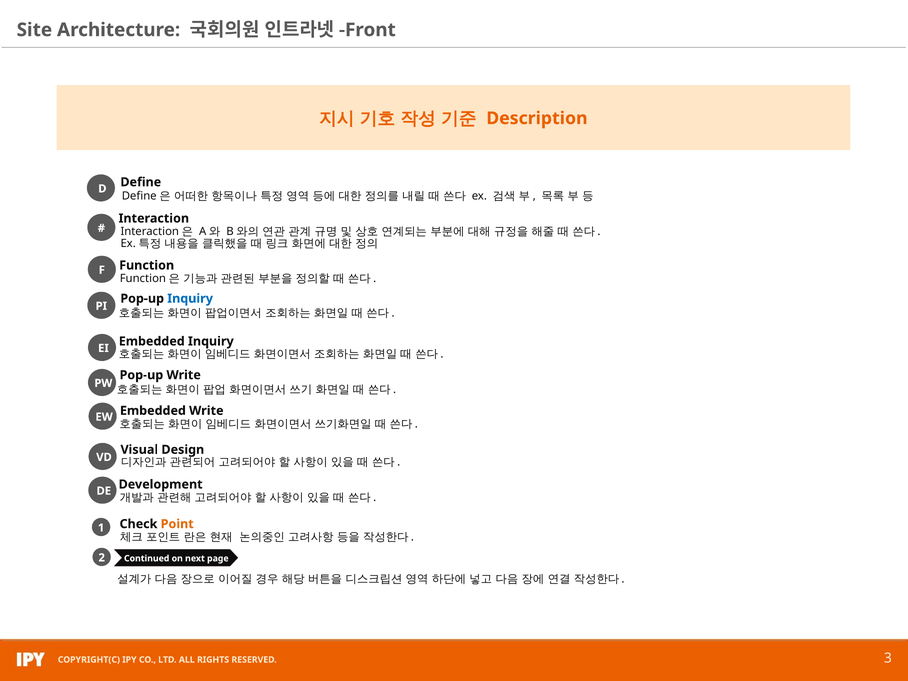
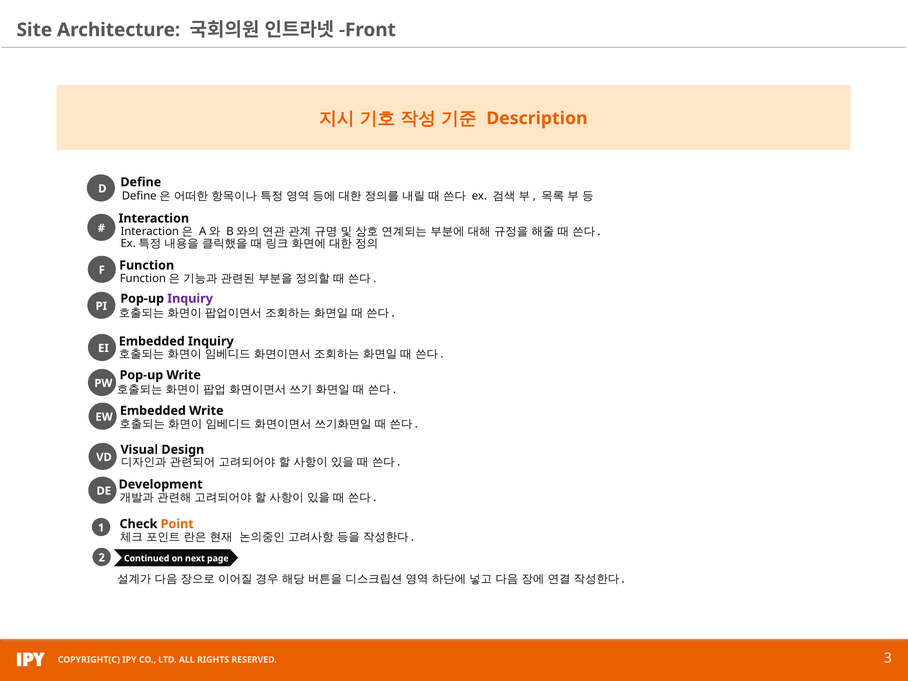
Inquiry colour: blue -> purple (190, 299)
